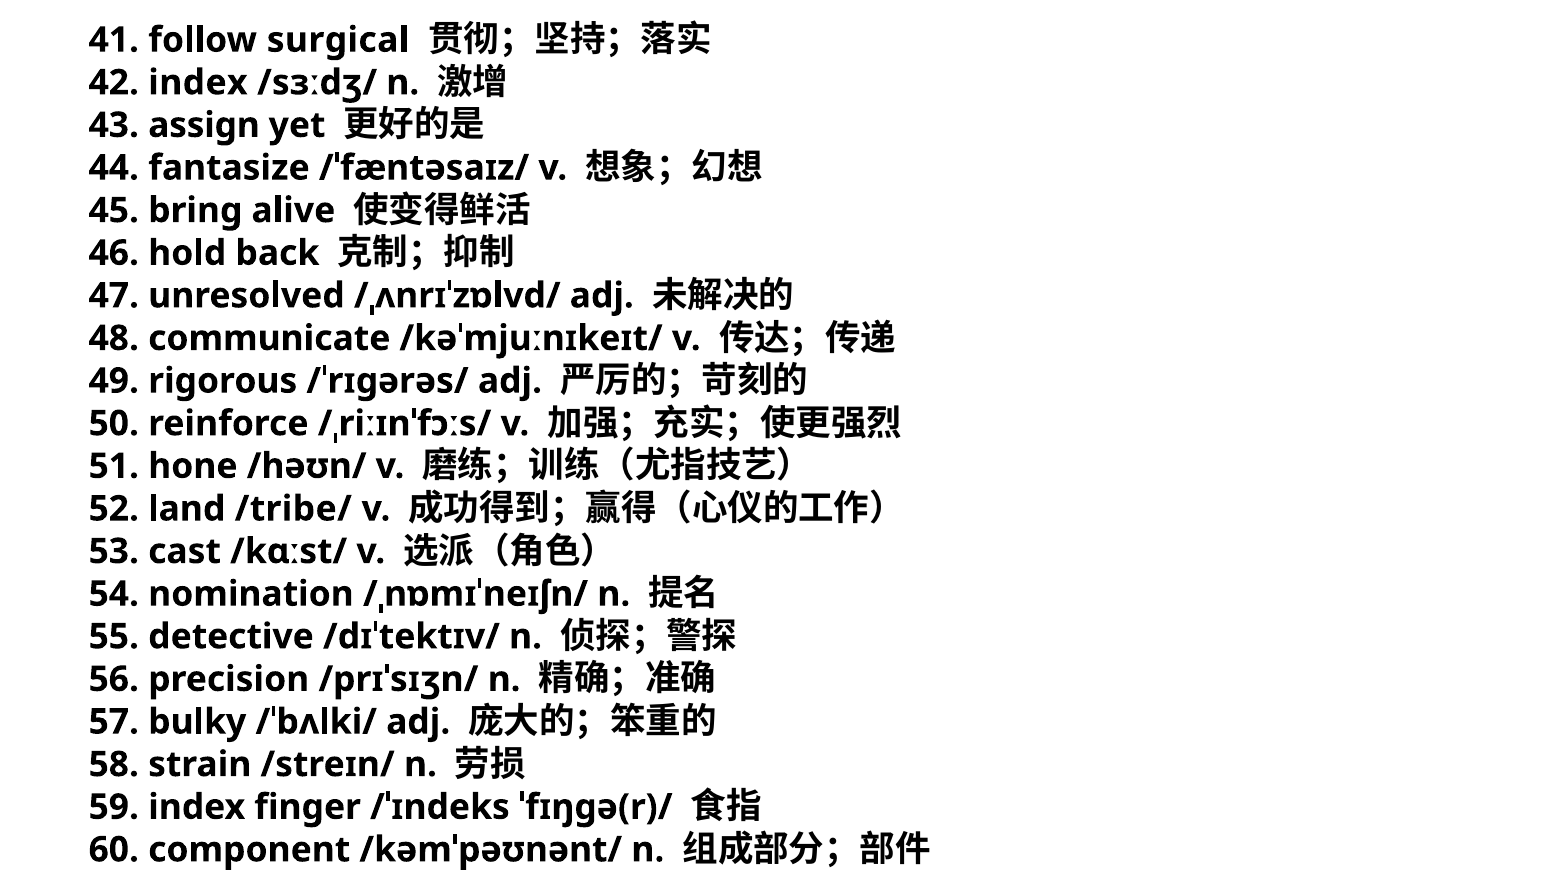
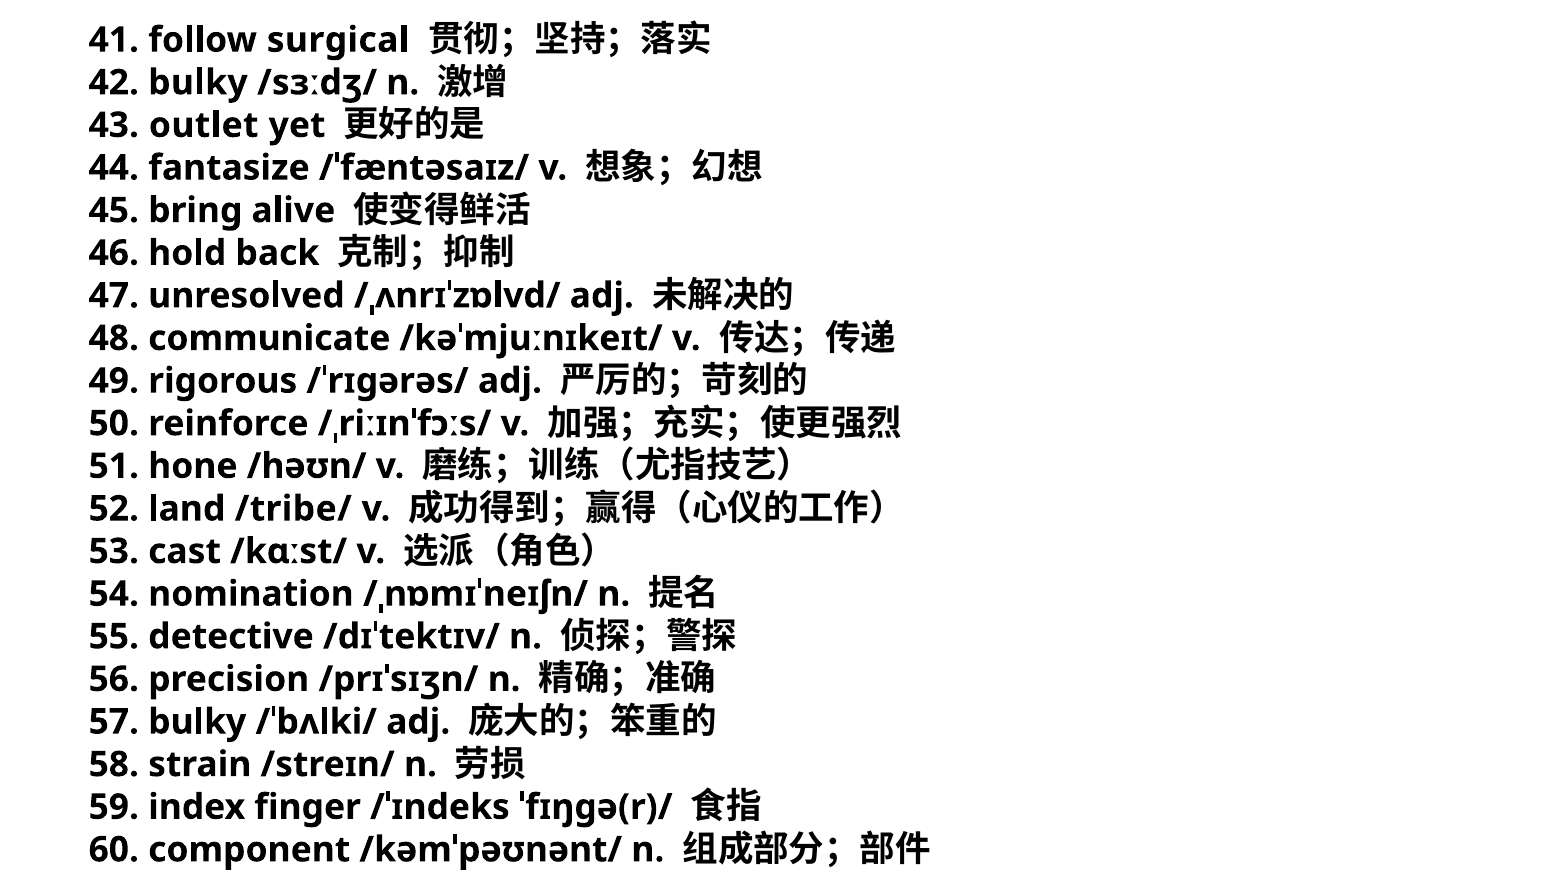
42 index: index -> bulky (198, 83)
assign: assign -> outlet (204, 125)
